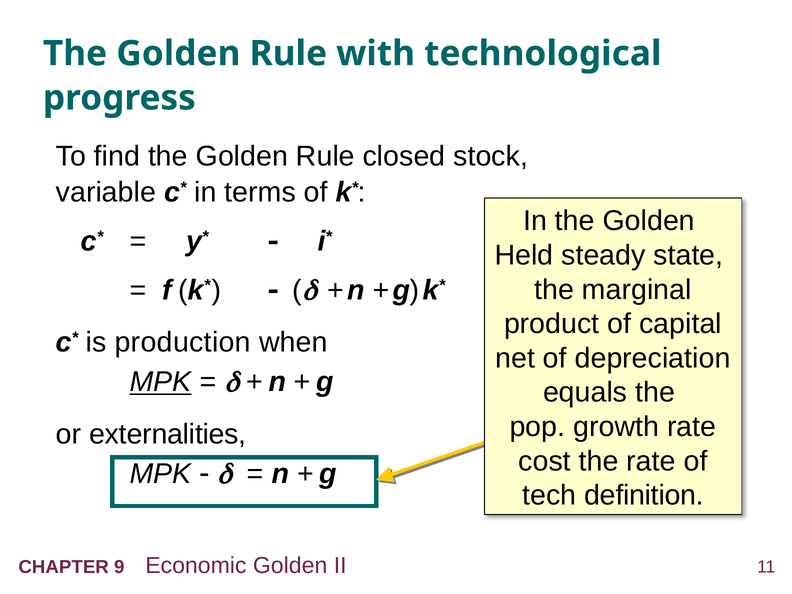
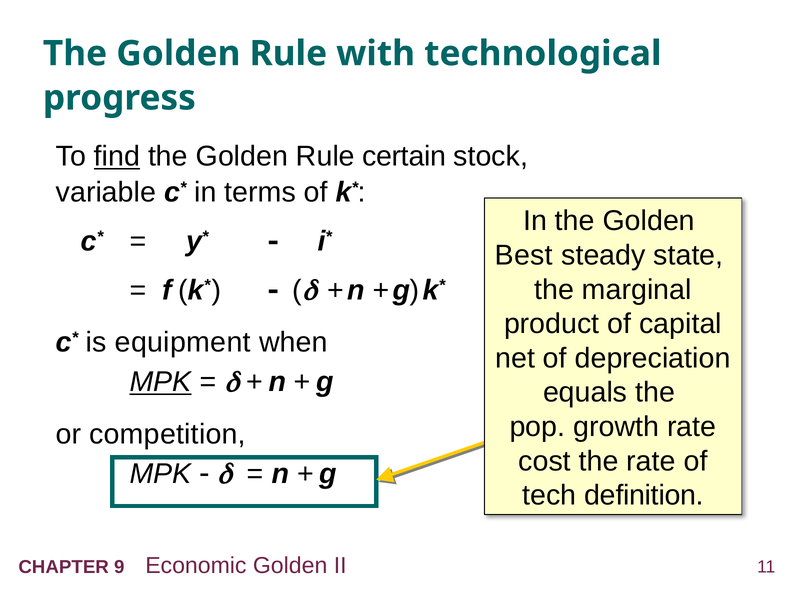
find underline: none -> present (117, 156)
closed: closed -> certain (404, 156)
Held: Held -> Best (524, 255)
production: production -> equipment (183, 342)
externalities: externalities -> competition (168, 434)
